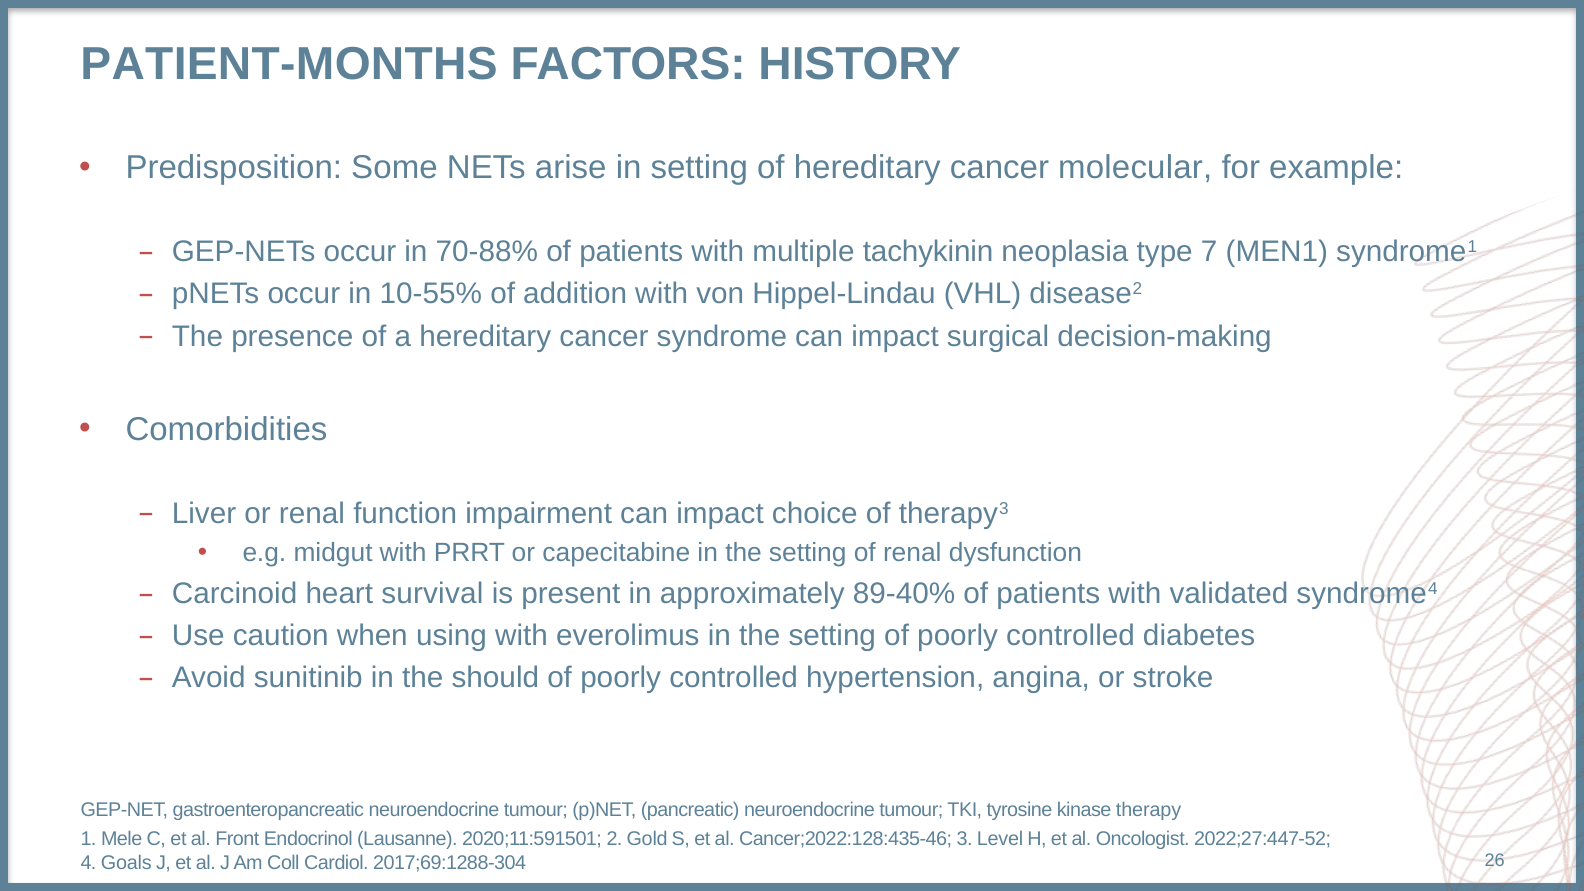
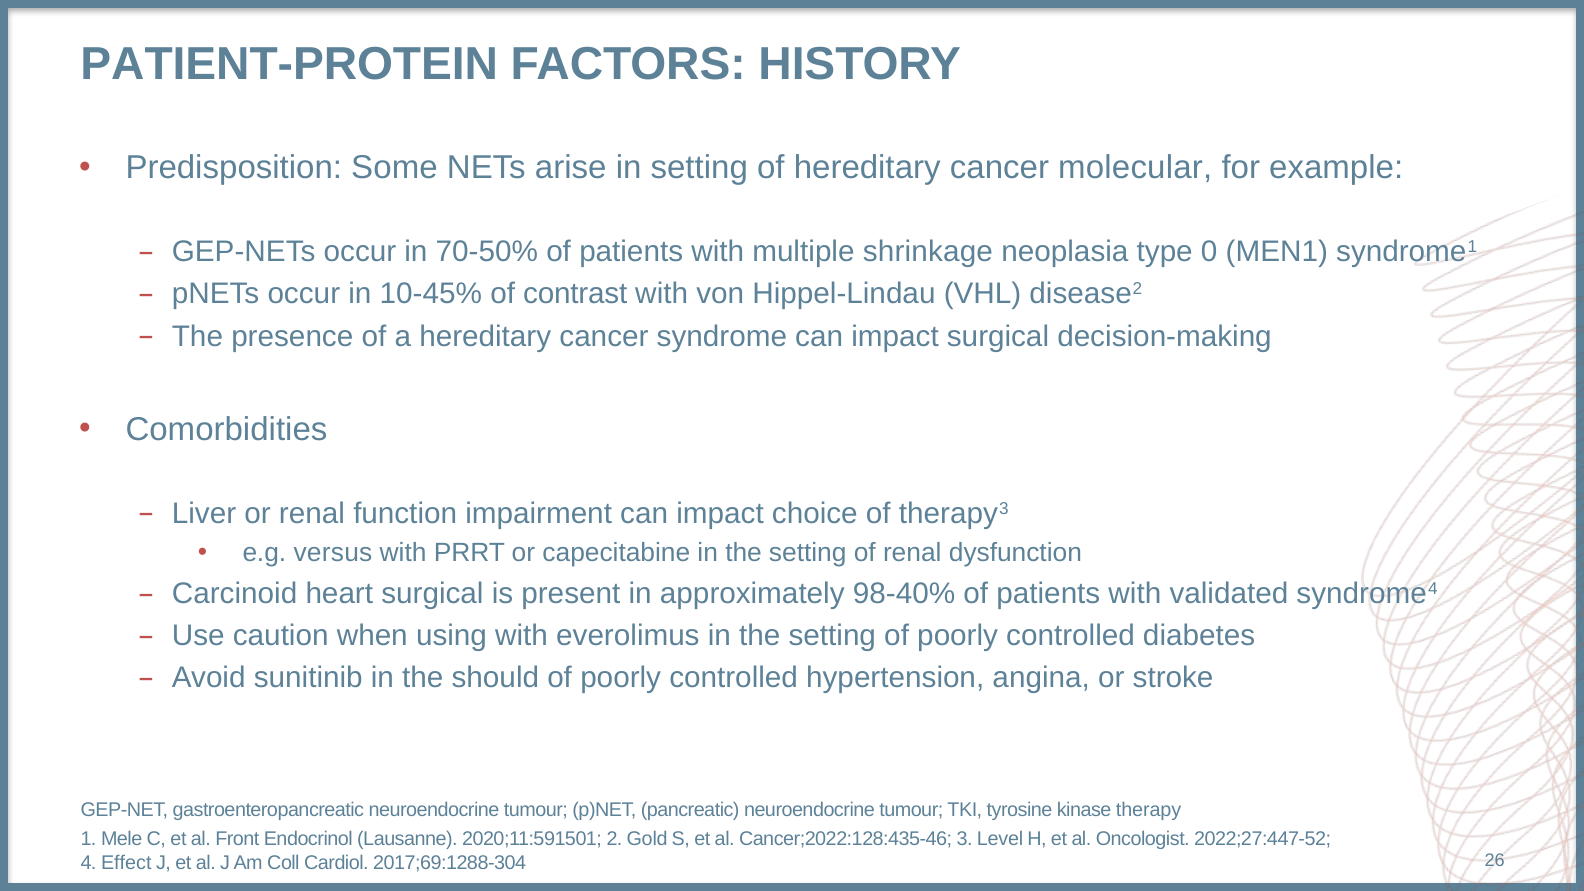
PATIENT-MONTHS: PATIENT-MONTHS -> PATIENT-PROTEIN (289, 65)
70-88%: 70-88% -> 70-50% (487, 252)
tachykinin: tachykinin -> shrinkage (928, 252)
7: 7 -> 0 (1209, 252)
10-55%: 10-55% -> 10-45% (431, 294)
addition: addition -> contrast (575, 294)
midgut: midgut -> versus (333, 553)
heart survival: survival -> surgical (432, 594)
89-40%: 89-40% -> 98-40% (904, 594)
Goals: Goals -> Effect (126, 863)
